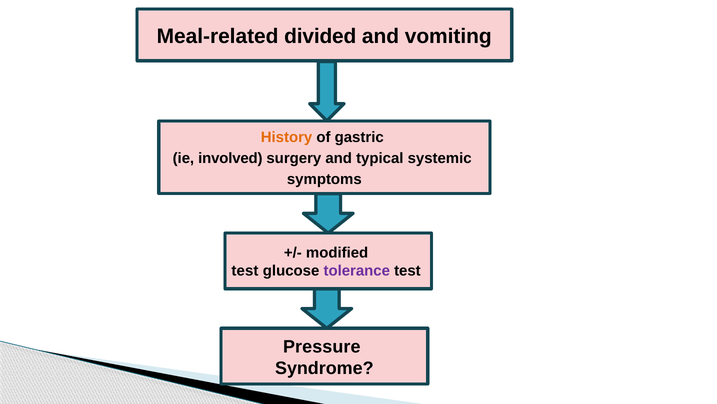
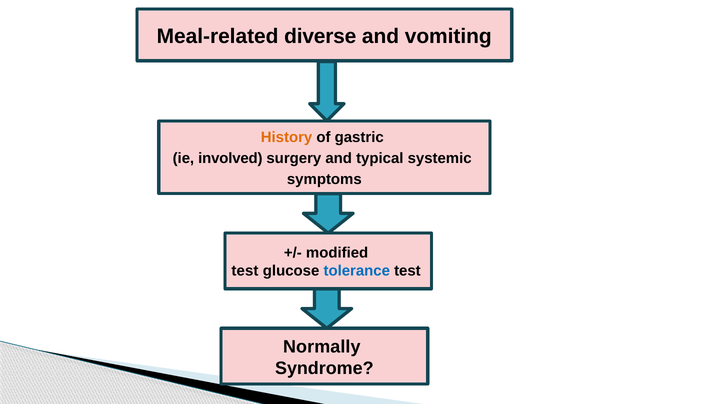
divided: divided -> diverse (320, 36)
tolerance colour: purple -> blue (357, 271)
Pressure: Pressure -> Normally (322, 346)
